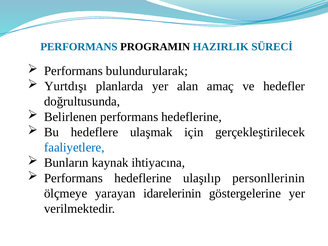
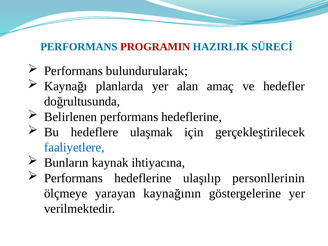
PROGRAMIN colour: black -> red (155, 47)
Yurtdışı: Yurtdışı -> Kaynağı (66, 86)
idarelerinin: idarelerinin -> kaynağının (172, 193)
